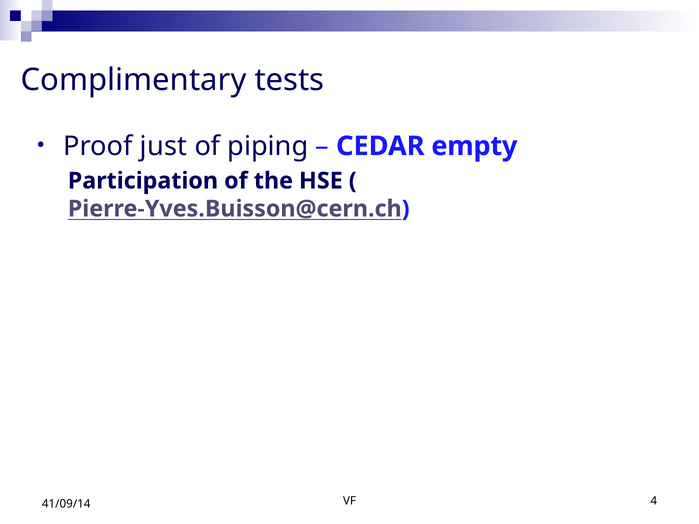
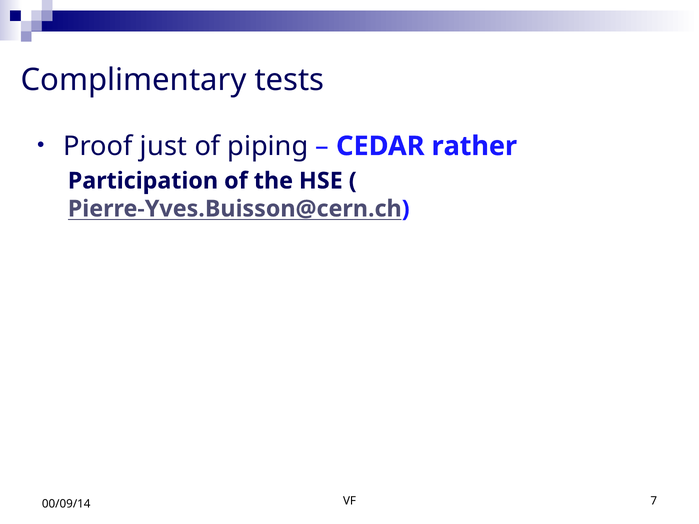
empty: empty -> rather (474, 146)
4: 4 -> 7 (654, 501)
41/09/14: 41/09/14 -> 00/09/14 (66, 504)
